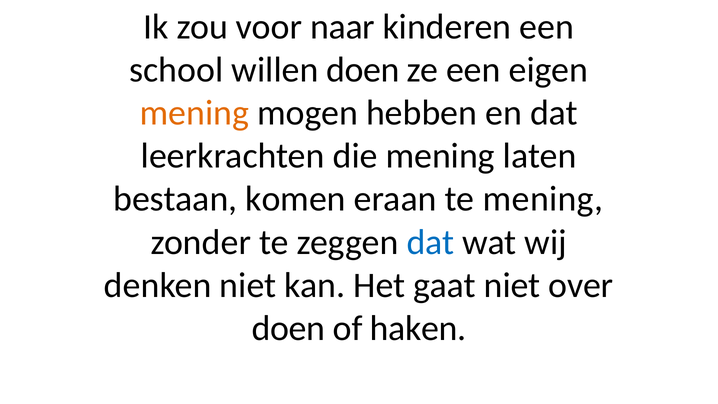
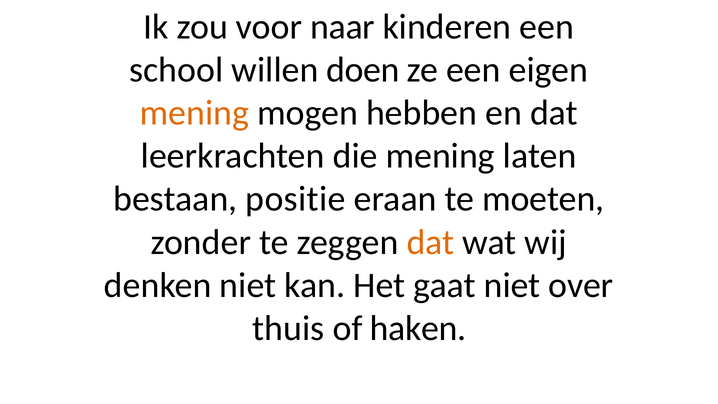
komen: komen -> positie (295, 199)
te mening: mening -> moeten (543, 199)
dat colour: blue -> orange (430, 242)
doen: doen -> thuis (288, 328)
